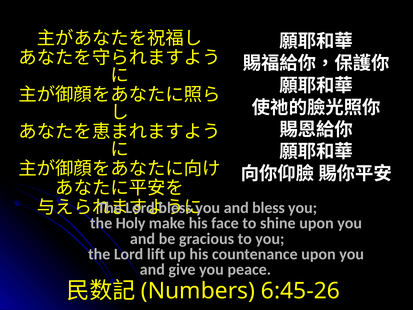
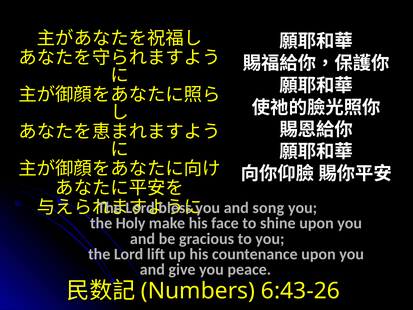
and bless: bless -> song (268, 208)
6:45-26: 6:45-26 -> 6:43-26 (300, 291)
